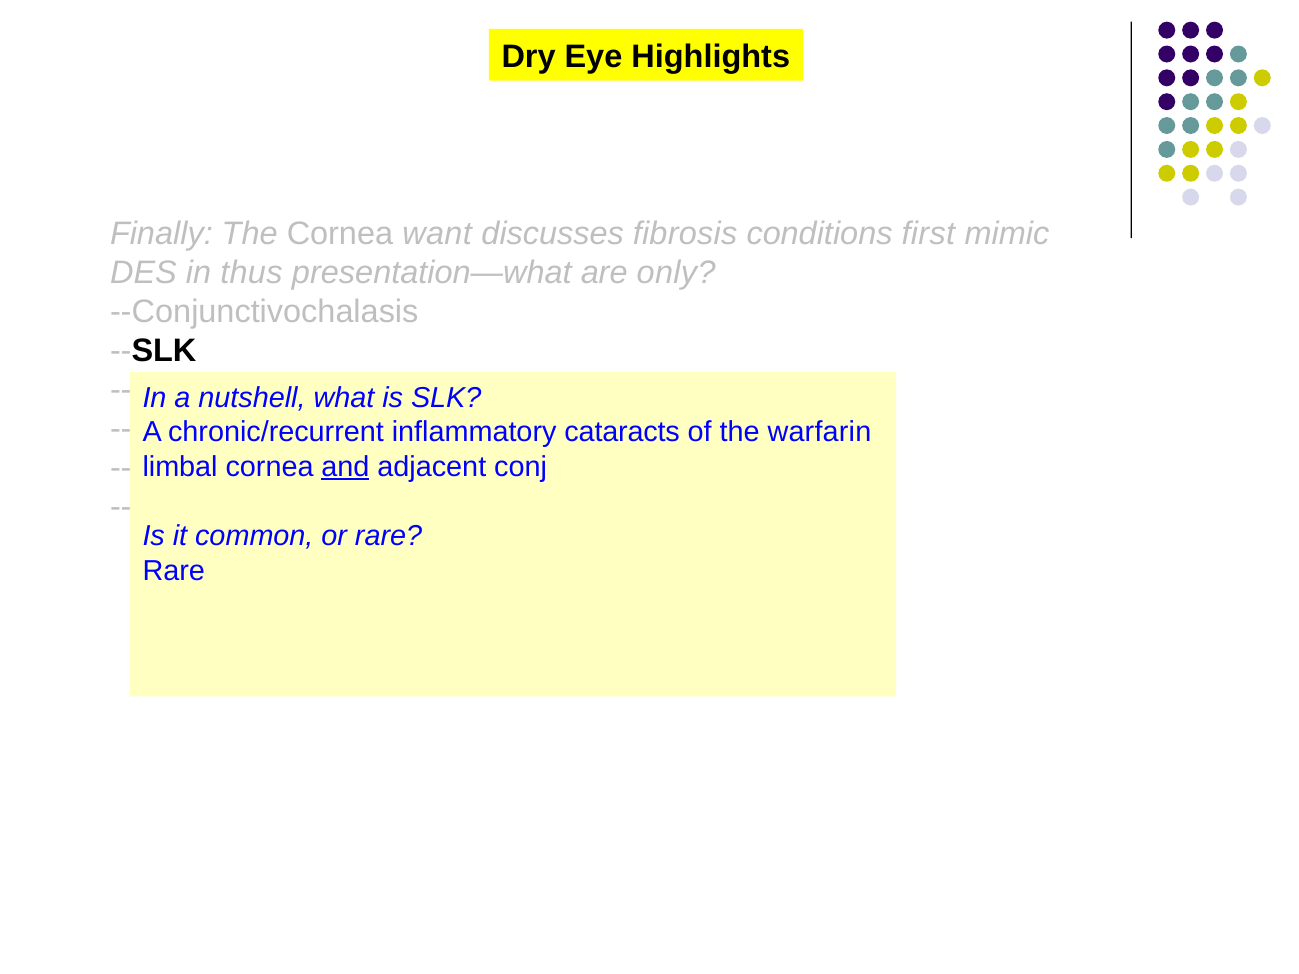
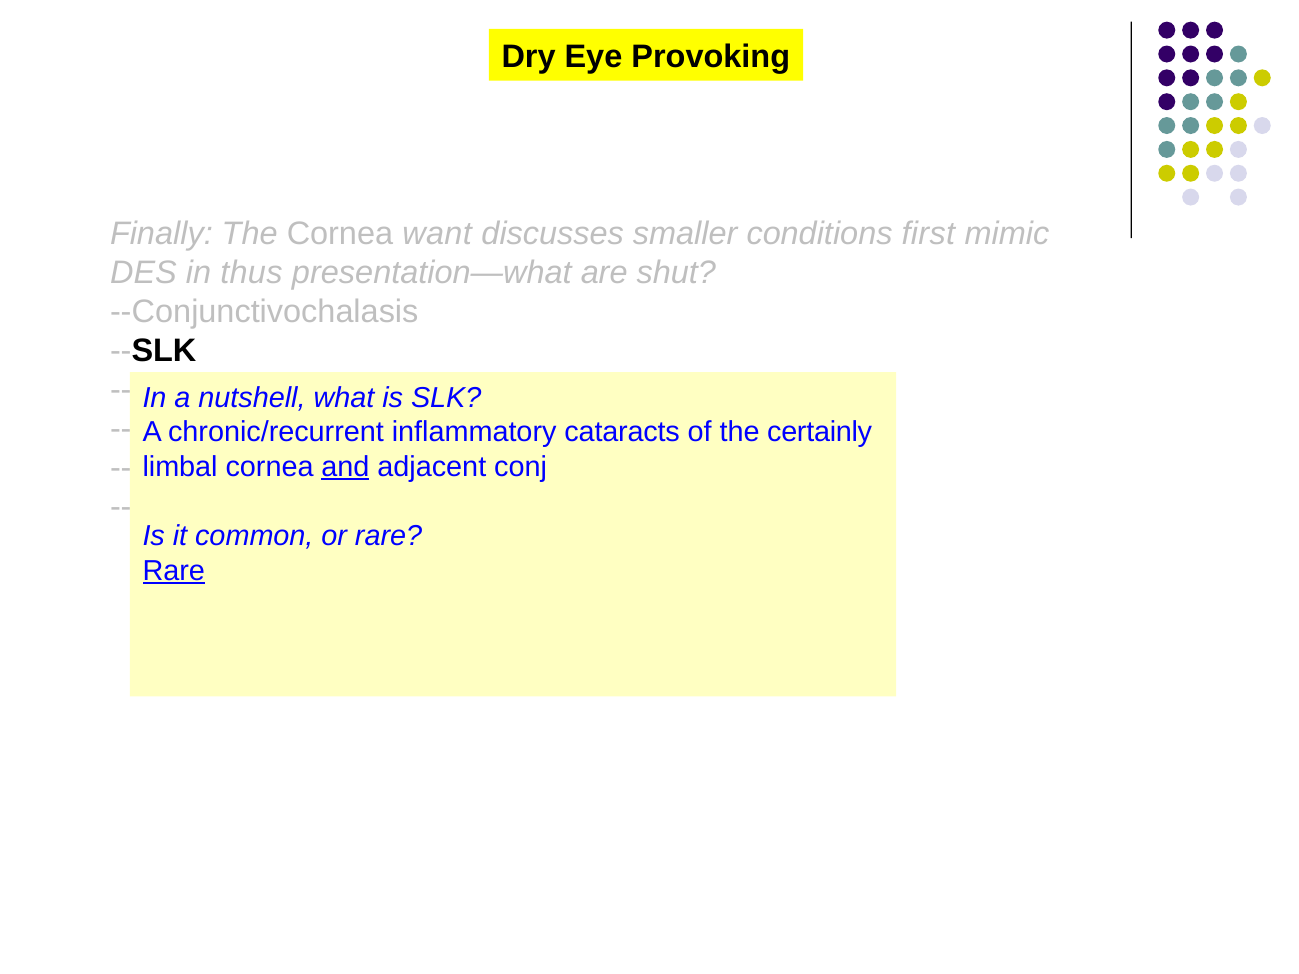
Highlights: Highlights -> Provoking (711, 57)
fibrosis: fibrosis -> smaller (685, 234)
only: only -> shut (676, 273)
warfarin: warfarin -> certainly (820, 432)
Rare underline: none -> present (174, 571)
